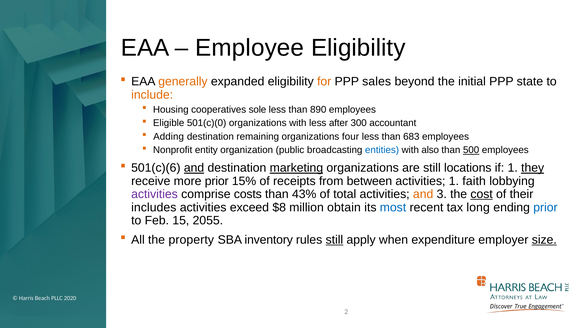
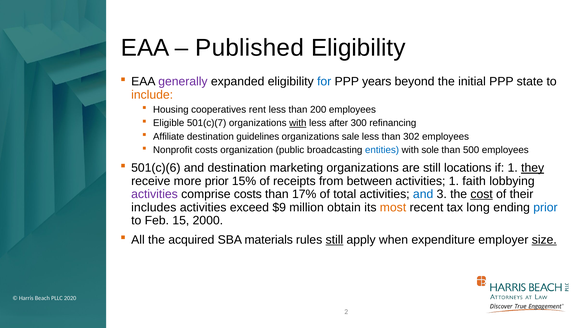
Employee: Employee -> Published (250, 48)
generally colour: orange -> purple (183, 82)
for colour: orange -> blue (324, 82)
sales: sales -> years (377, 82)
sole: sole -> rent (257, 110)
890: 890 -> 200 (318, 110)
501(c)(0: 501(c)(0 -> 501(c)(7 (207, 123)
with underline: none -> present (298, 123)
accountant: accountant -> refinancing (393, 123)
Adding: Adding -> Affiliate (169, 137)
remaining: remaining -> guidelines (258, 137)
four: four -> sale (351, 137)
683: 683 -> 302 (411, 137)
Nonprofit entity: entity -> costs (206, 150)
also: also -> sole (430, 150)
500 underline: present -> none (471, 150)
and underline: present -> none (194, 168)
marketing underline: present -> none (296, 168)
43%: 43% -> 17% (304, 194)
and colour: orange -> blue (423, 194)
$8: $8 -> $9 (279, 207)
most colour: blue -> orange (393, 207)
2055: 2055 -> 2000 (208, 220)
property: property -> acquired (191, 240)
inventory: inventory -> materials (269, 240)
